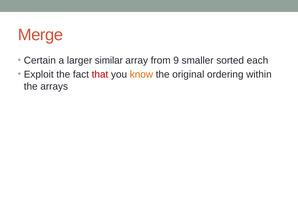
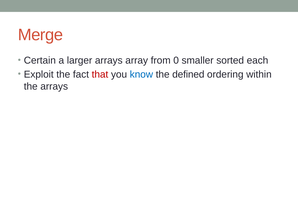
larger similar: similar -> arrays (109, 60)
9: 9 -> 0 (176, 60)
know colour: orange -> blue (141, 74)
original: original -> defined (188, 74)
